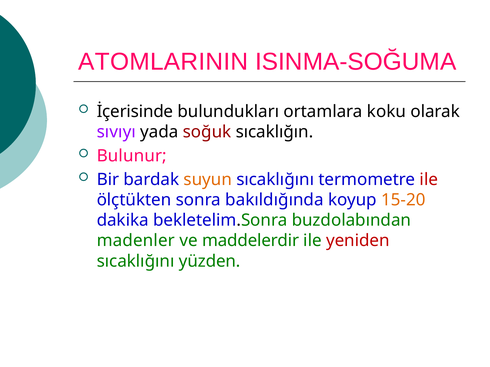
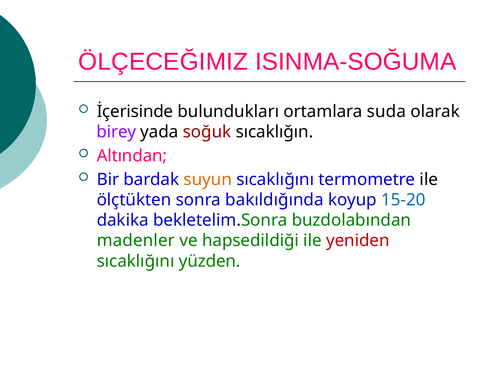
ATOMLARININ: ATOMLARININ -> ÖLÇECEĞIMIZ (163, 62)
koku: koku -> suda (386, 112)
sıvıyı: sıvıyı -> birey (116, 132)
Bulunur: Bulunur -> Altından (132, 156)
ile colour: red -> black (429, 180)
15-20 colour: orange -> blue (403, 200)
maddelerdir: maddelerdir -> hapsedildiği (251, 241)
